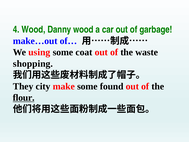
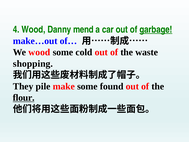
Danny wood: wood -> mend (83, 30)
garbage underline: none -> present (156, 30)
We using: using -> wood (39, 52)
coat: coat -> cold (84, 52)
city: city -> pile (43, 86)
